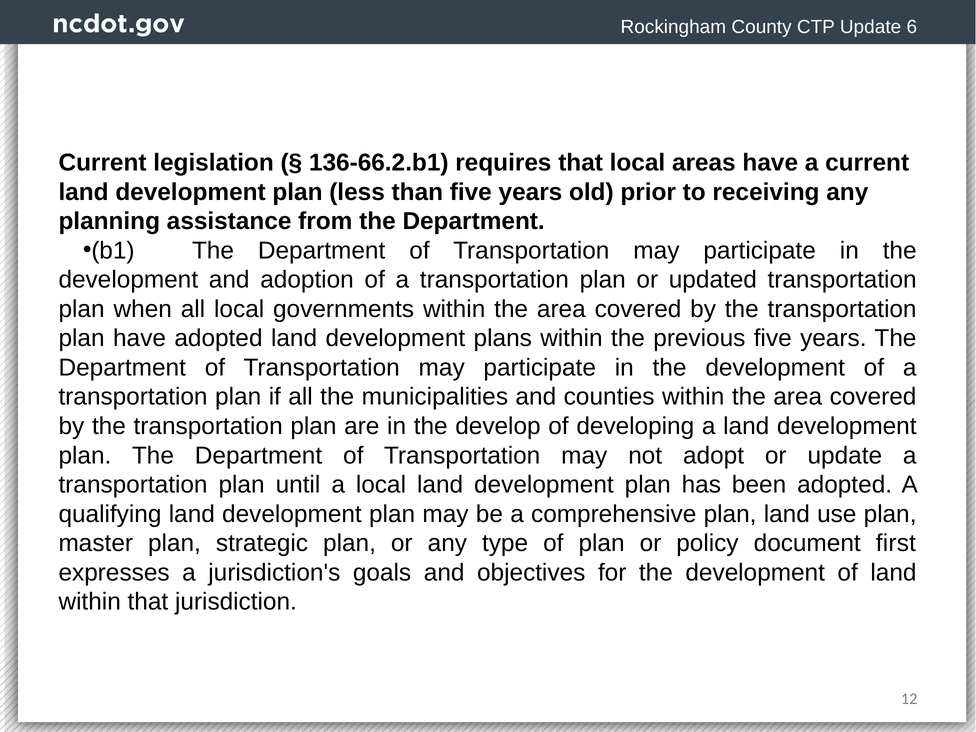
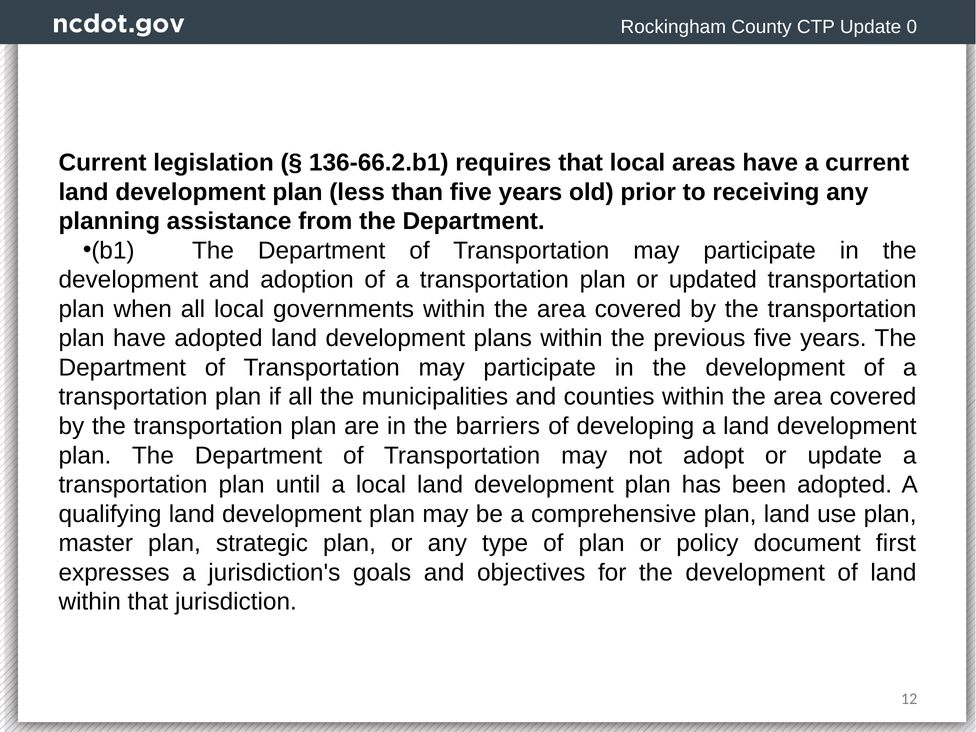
6: 6 -> 0 (912, 27)
develop: develop -> barriers (498, 426)
